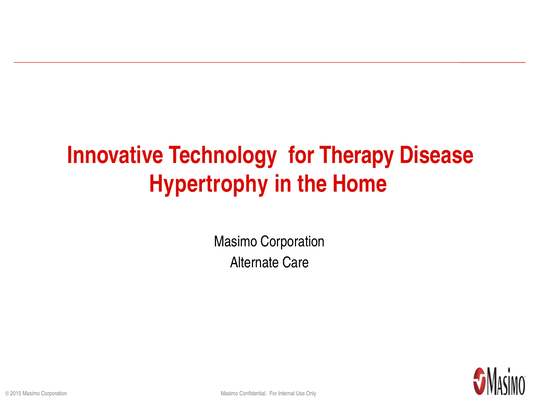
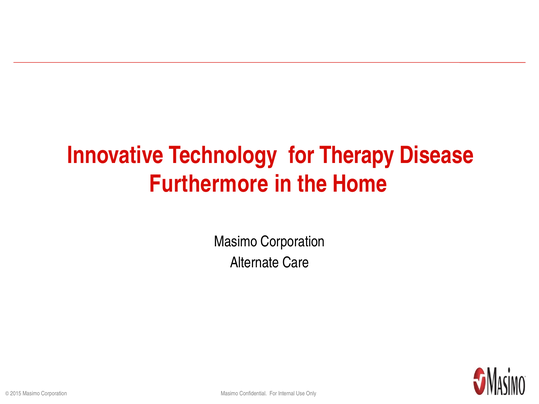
Hypertrophy: Hypertrophy -> Furthermore (209, 184)
